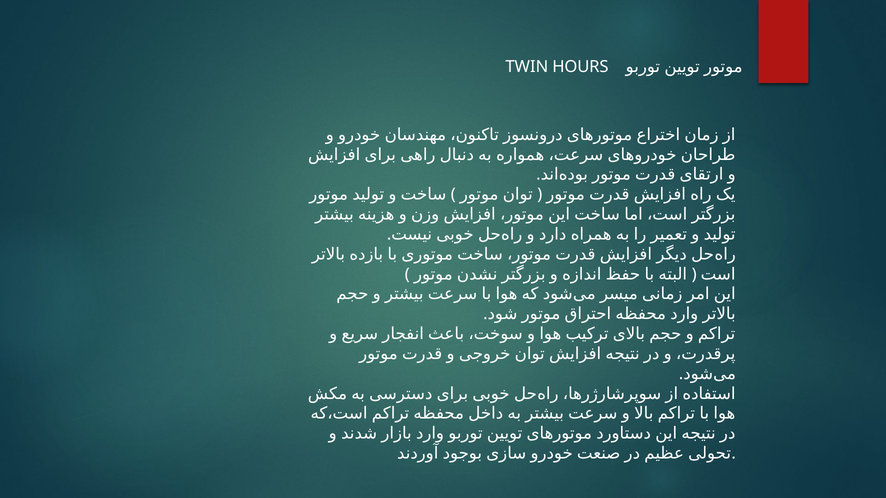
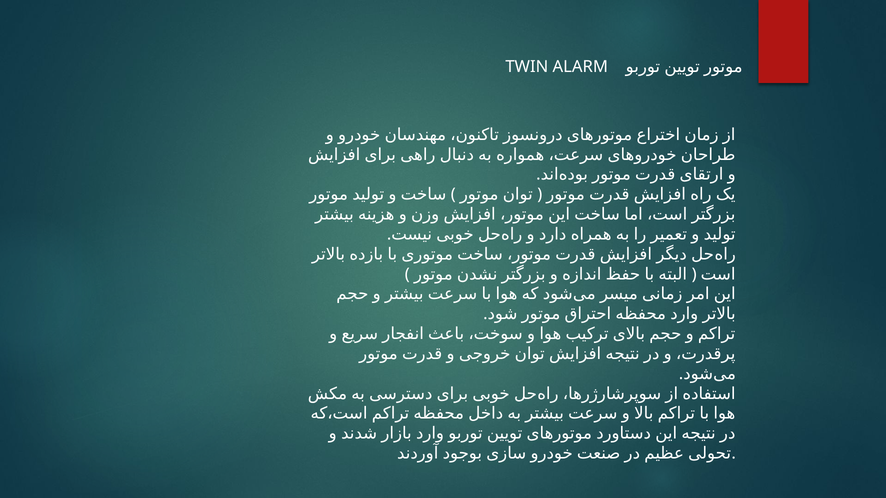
HOURS: HOURS -> ALARM (580, 67)
